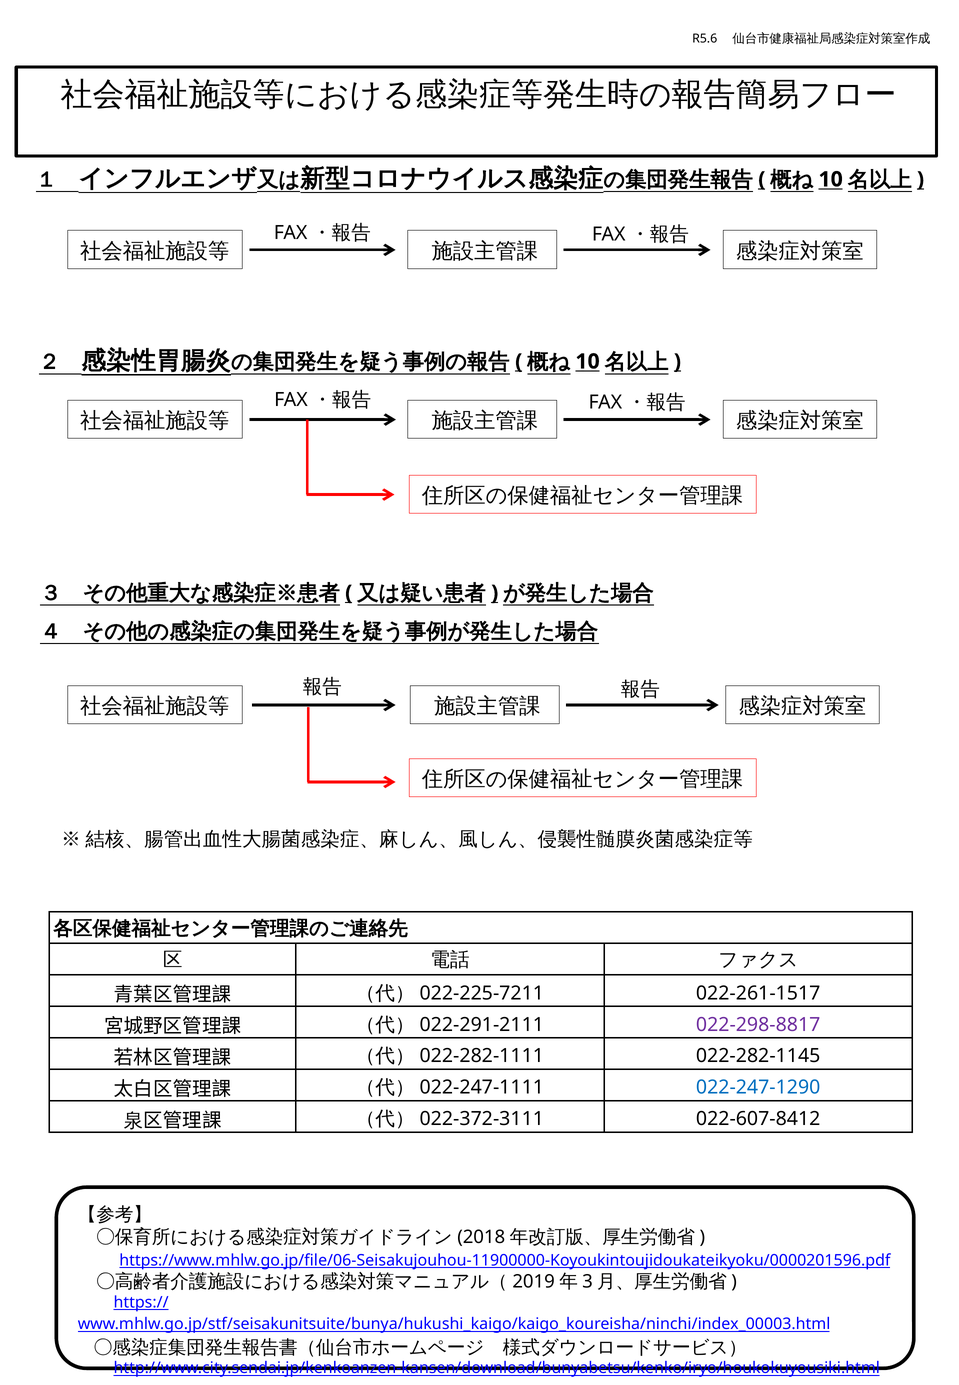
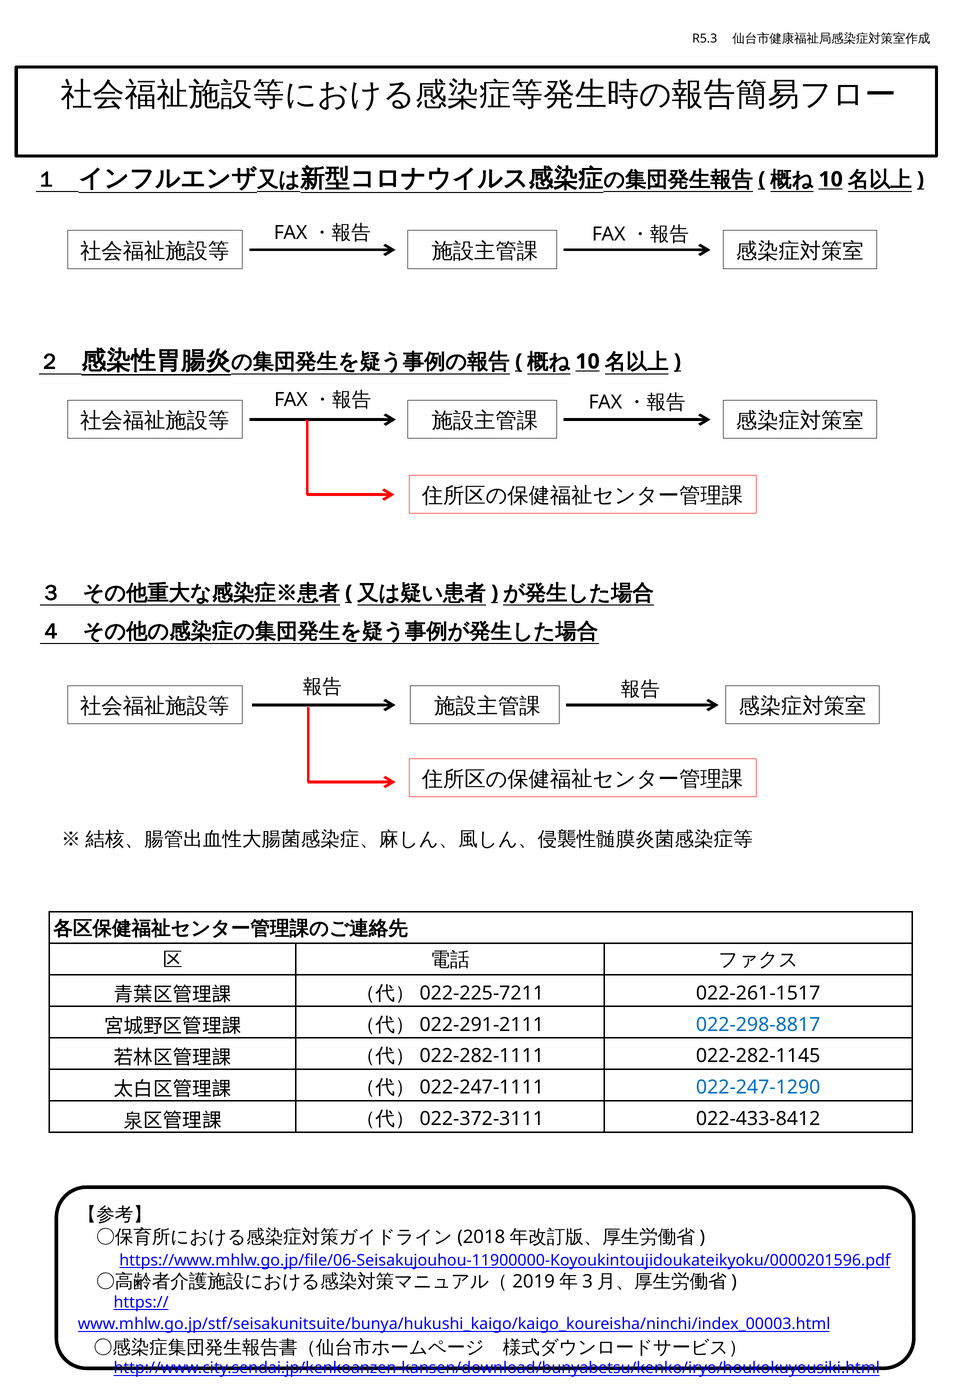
R5.6: R5.6 -> R5.3 (705, 39)
022-298-8817 colour: purple -> blue (758, 1025)
022-607-8412: 022-607-8412 -> 022-433-8412 (758, 1119)
